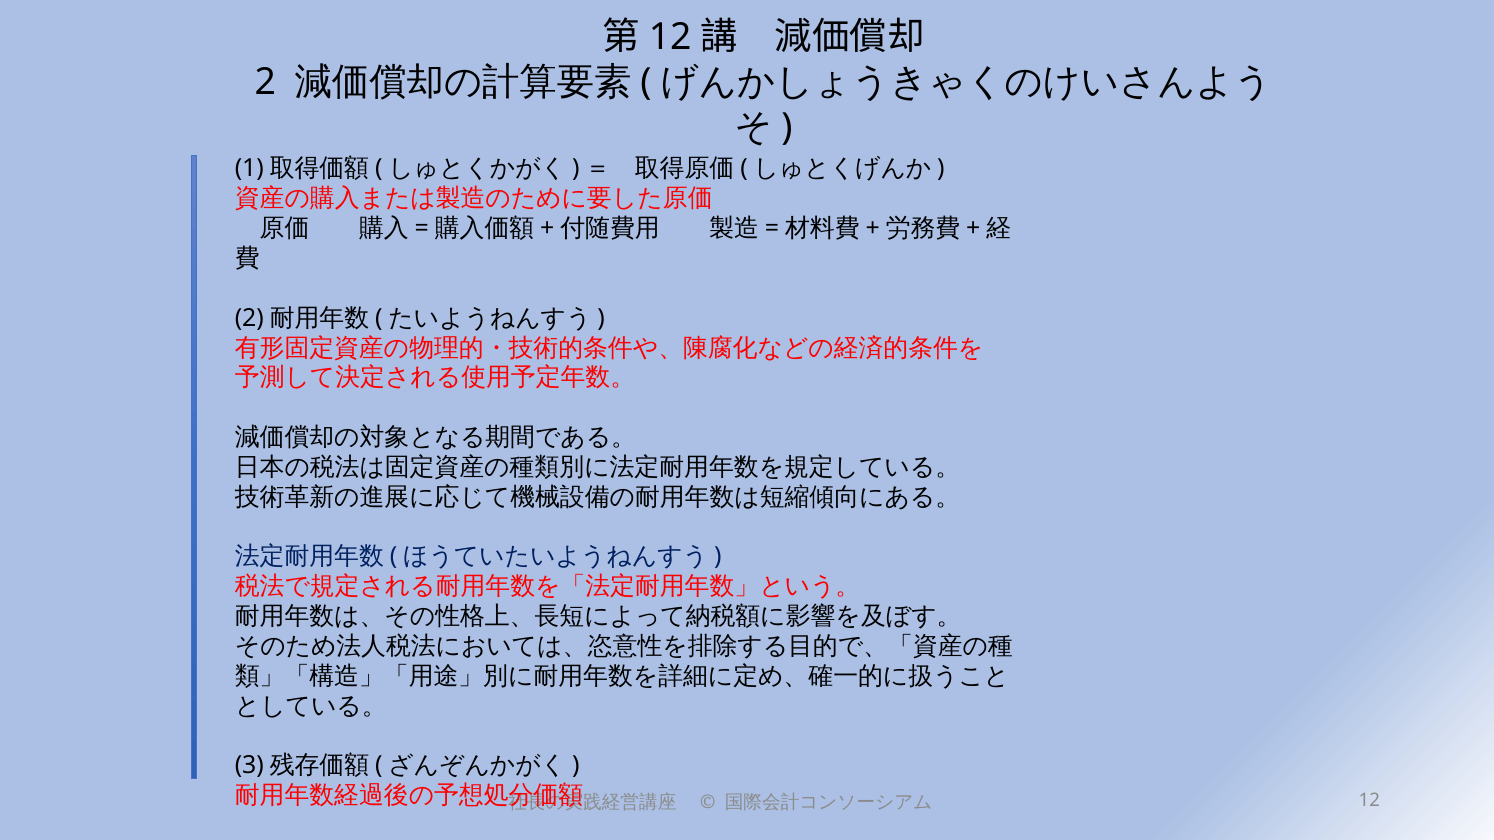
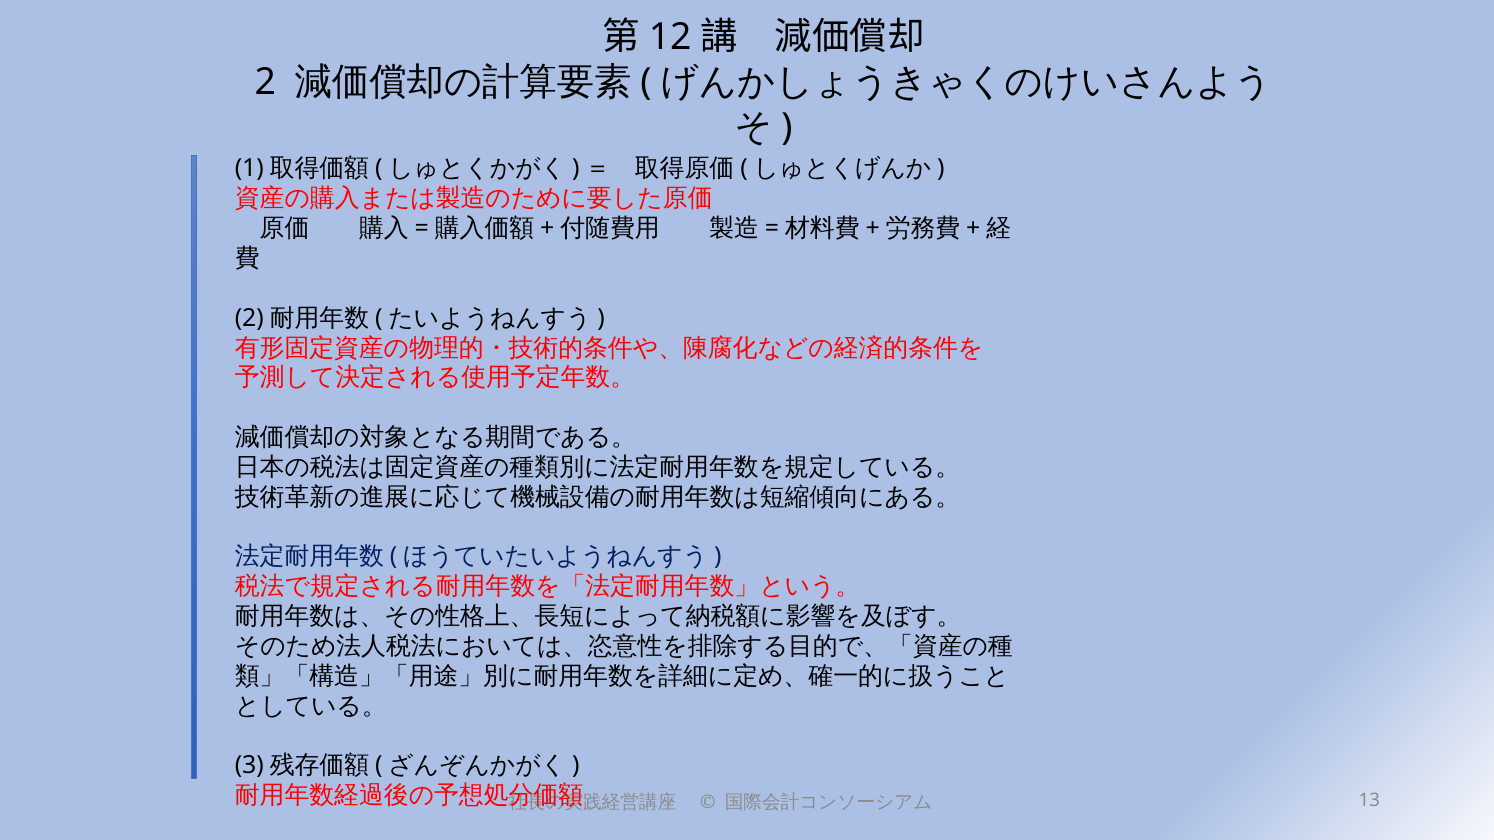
12: 12 -> 13 (1369, 801)
